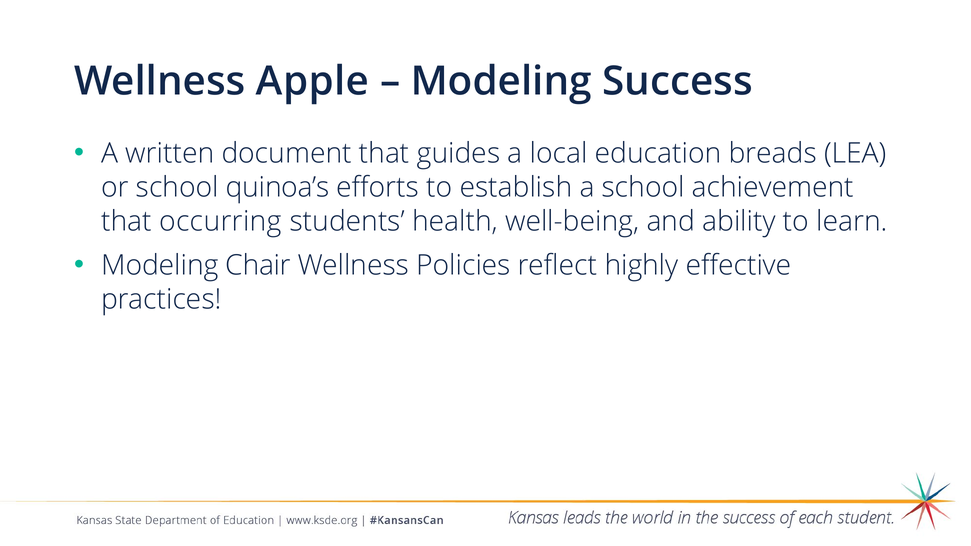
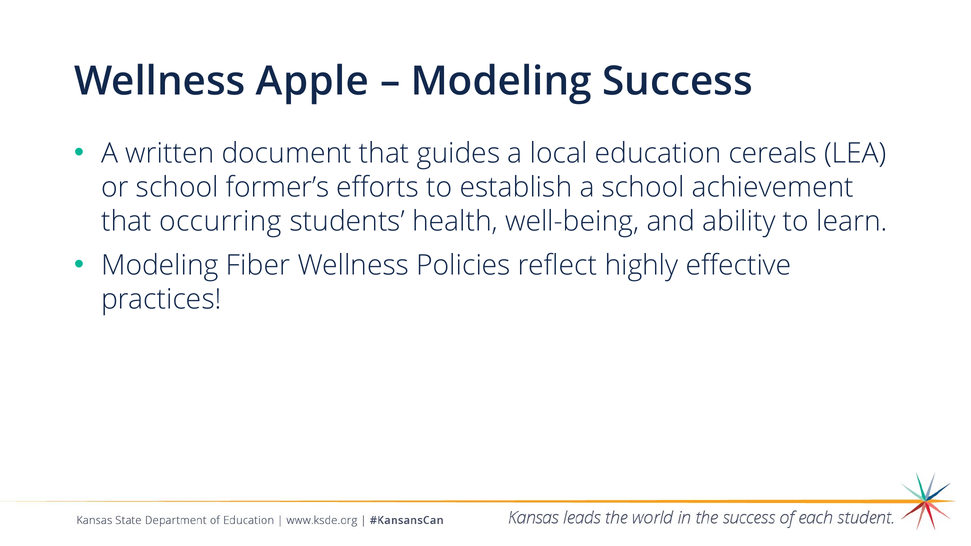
breads: breads -> cereals (773, 154)
quinoa’s: quinoa’s -> former’s (278, 188)
Chair: Chair -> Fiber (258, 266)
